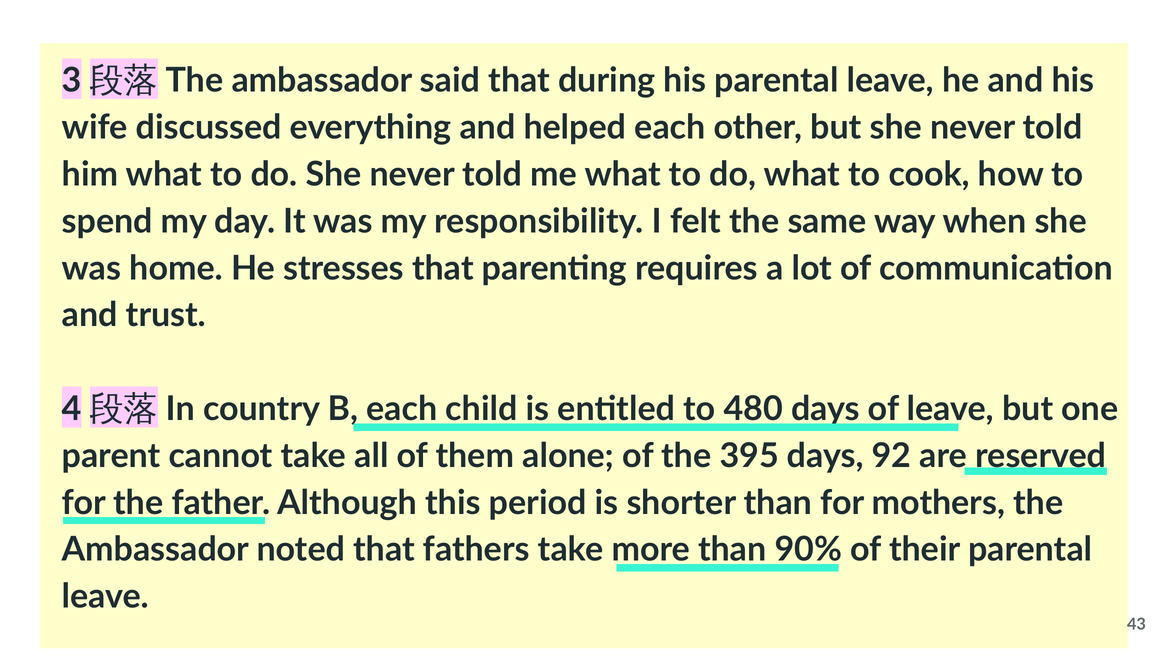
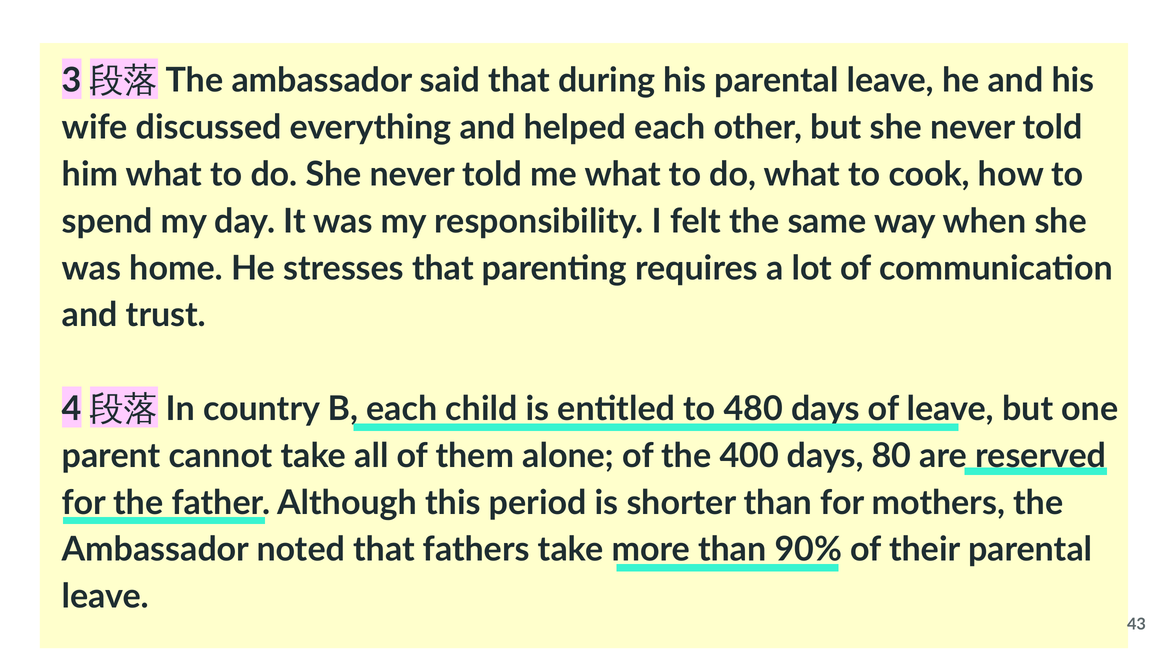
395: 395 -> 400 (749, 456)
92: 92 -> 80 (891, 456)
